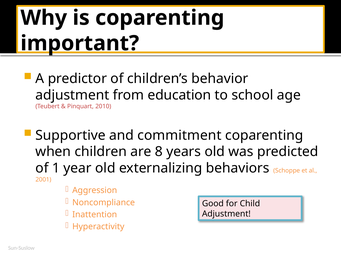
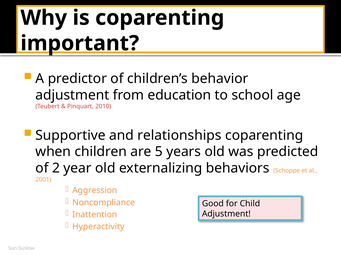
commitment: commitment -> relationships (179, 136)
8: 8 -> 5 (159, 152)
1: 1 -> 2 (56, 169)
